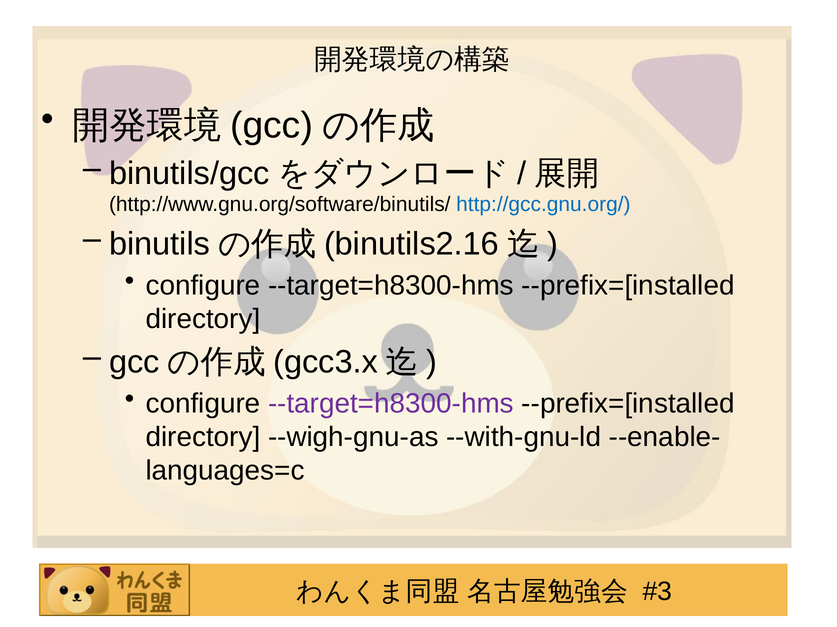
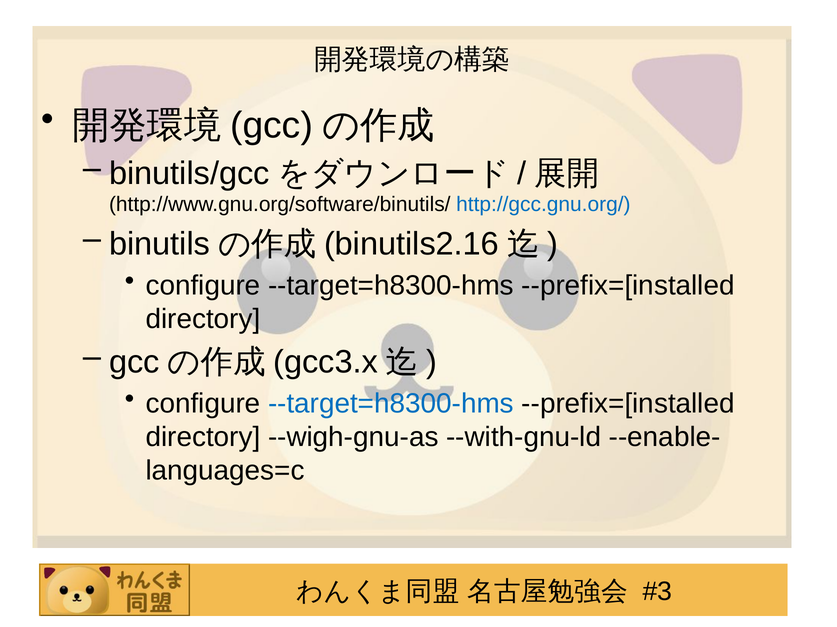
--target=h8300-hms colour: purple -> blue (391, 404)
